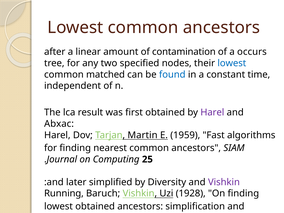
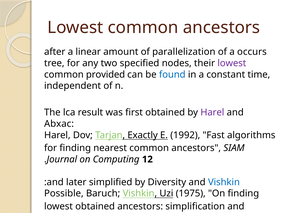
of contamination: contamination -> parallelization (184, 52)
lowest colour: blue -> purple (232, 63)
matched: matched -> provided (106, 74)
Martin: Martin -> Exactly (143, 135)
1959: 1959 -> 1992 (185, 135)
25: 25 -> 12 (147, 159)
Vishkin colour: purple -> blue (224, 182)
Running: Running -> Possible (64, 193)
1928: 1928 -> 1975 (191, 193)
